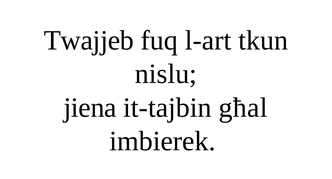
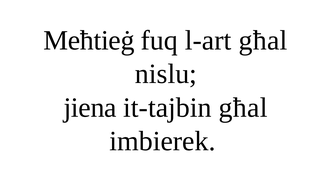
Twajjeb: Twajjeb -> Meħtieġ (89, 40)
l-art tkun: tkun -> għal (263, 40)
